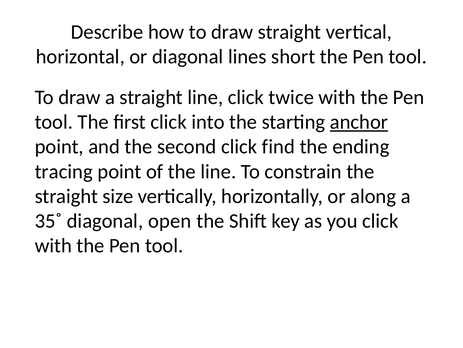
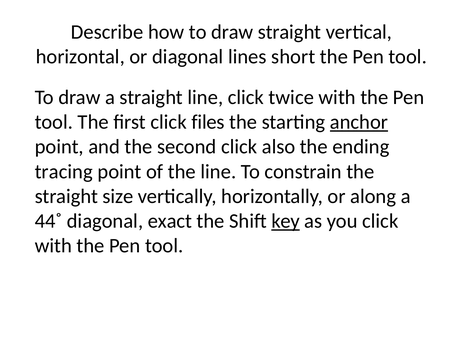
into: into -> files (208, 122)
find: find -> also (279, 147)
35˚: 35˚ -> 44˚ (48, 221)
open: open -> exact (170, 221)
key underline: none -> present (286, 221)
